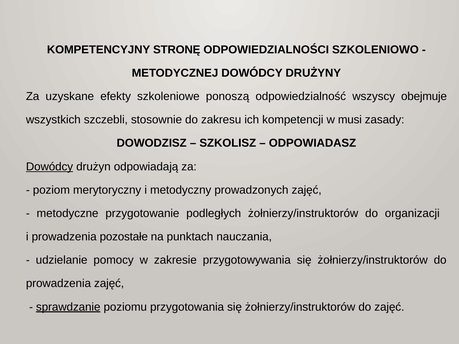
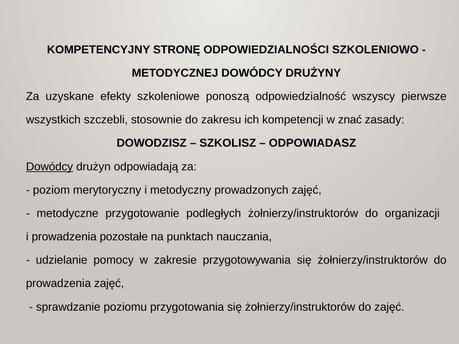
obejmuje: obejmuje -> pierwsze (424, 97)
musi: musi -> znać (350, 120)
sprawdzanie underline: present -> none (68, 307)
